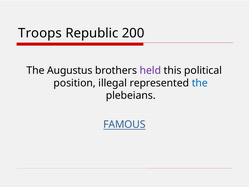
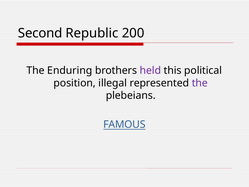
Troops: Troops -> Second (40, 33)
Augustus: Augustus -> Enduring (70, 70)
the colour: blue -> purple (200, 83)
